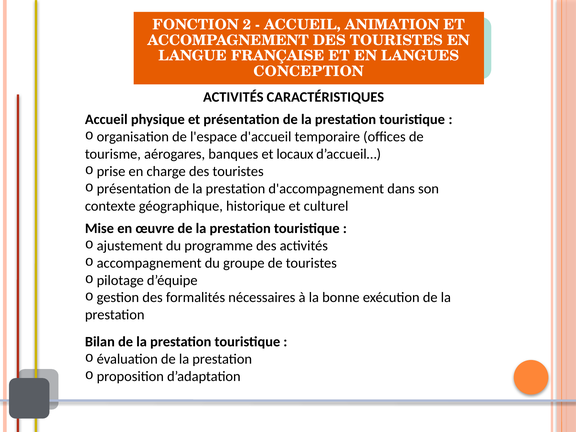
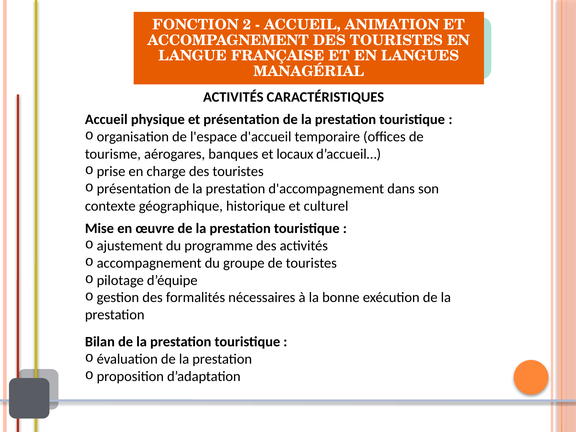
CONCEPTION: CONCEPTION -> MANAGÉRIAL (309, 71)
